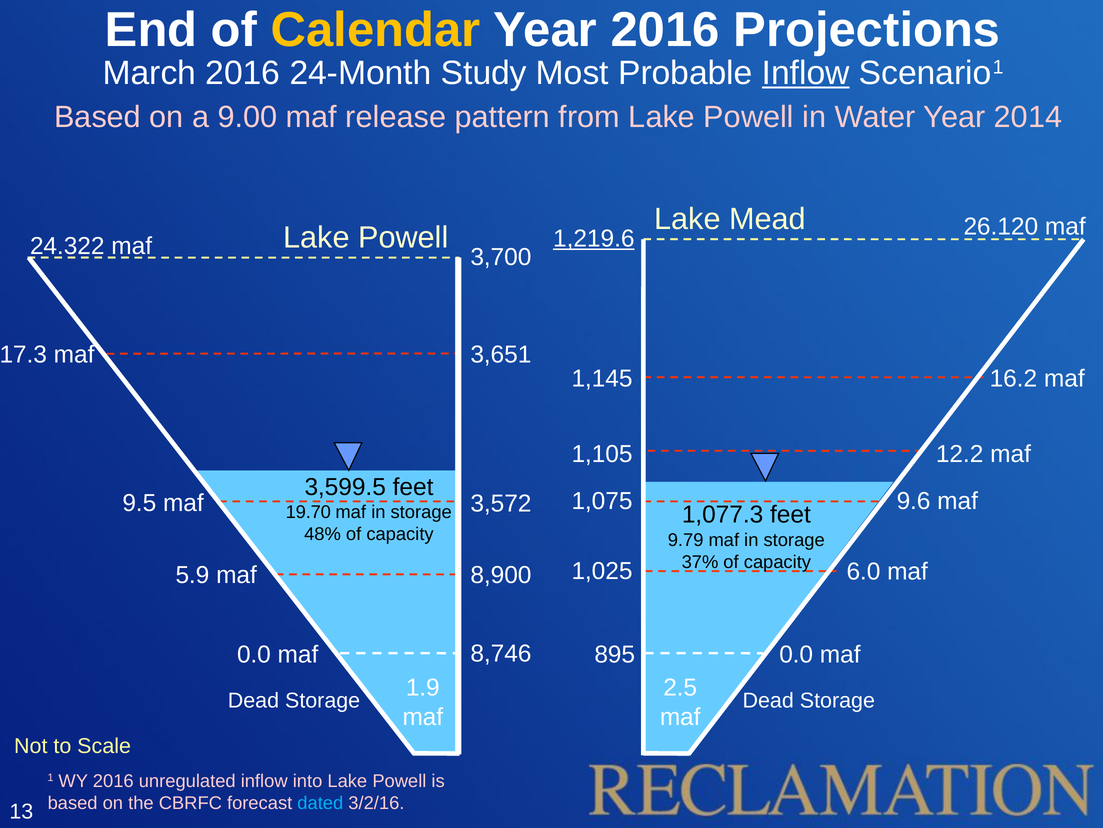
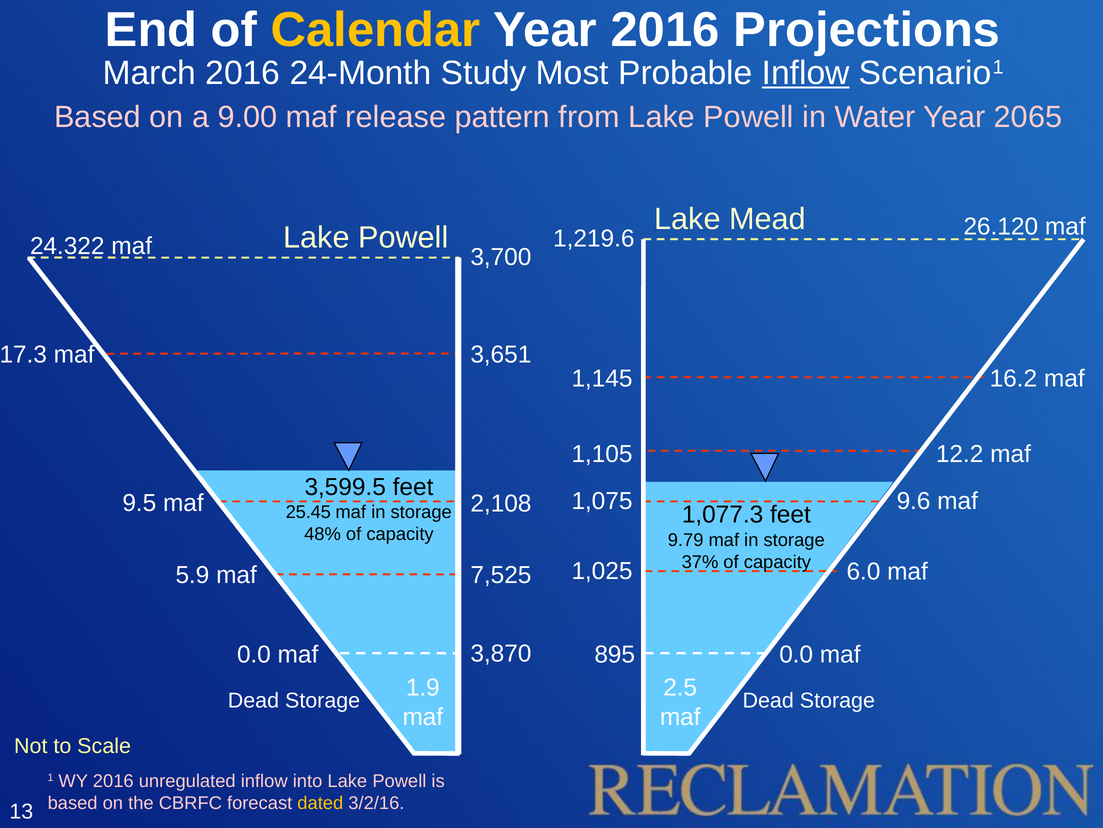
2014: 2014 -> 2065 (1028, 117)
1,219.6 underline: present -> none (594, 239)
3,572: 3,572 -> 2,108 (501, 503)
19.70: 19.70 -> 25.45 (308, 512)
8,900: 8,900 -> 7,525 (501, 575)
8,746: 8,746 -> 3,870 (501, 653)
dated colour: light blue -> yellow (320, 802)
